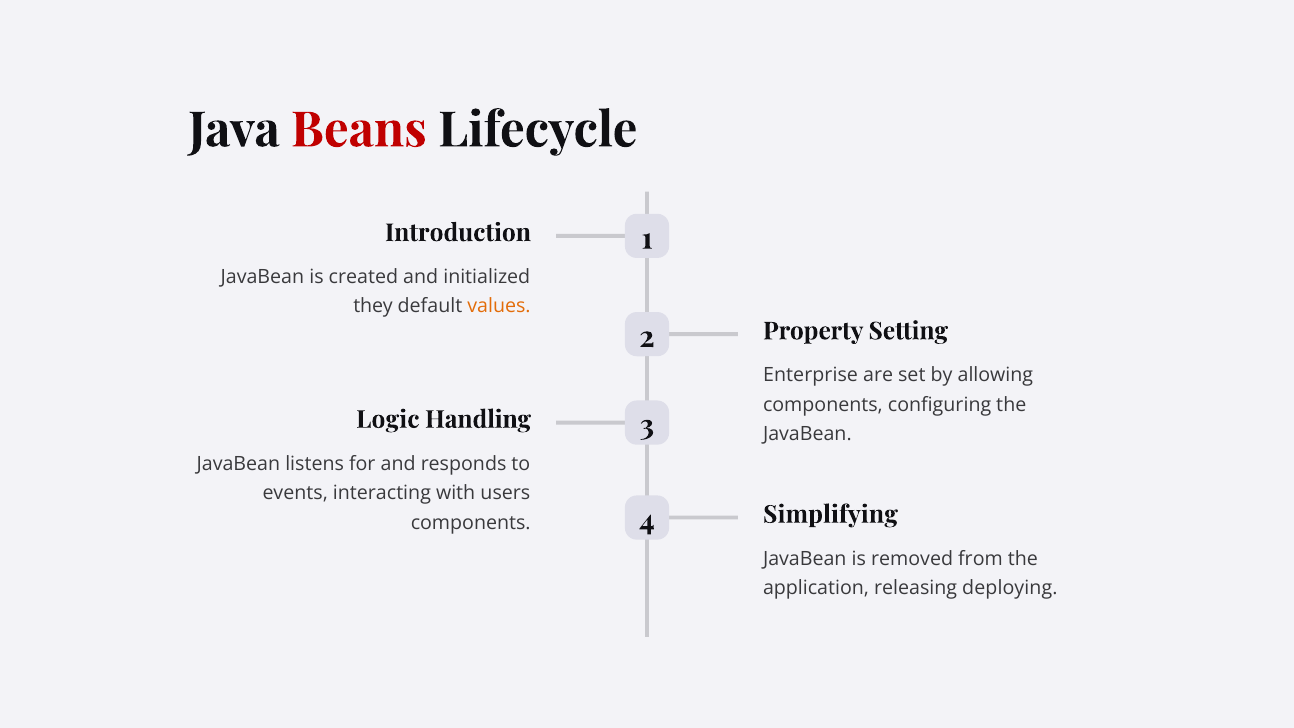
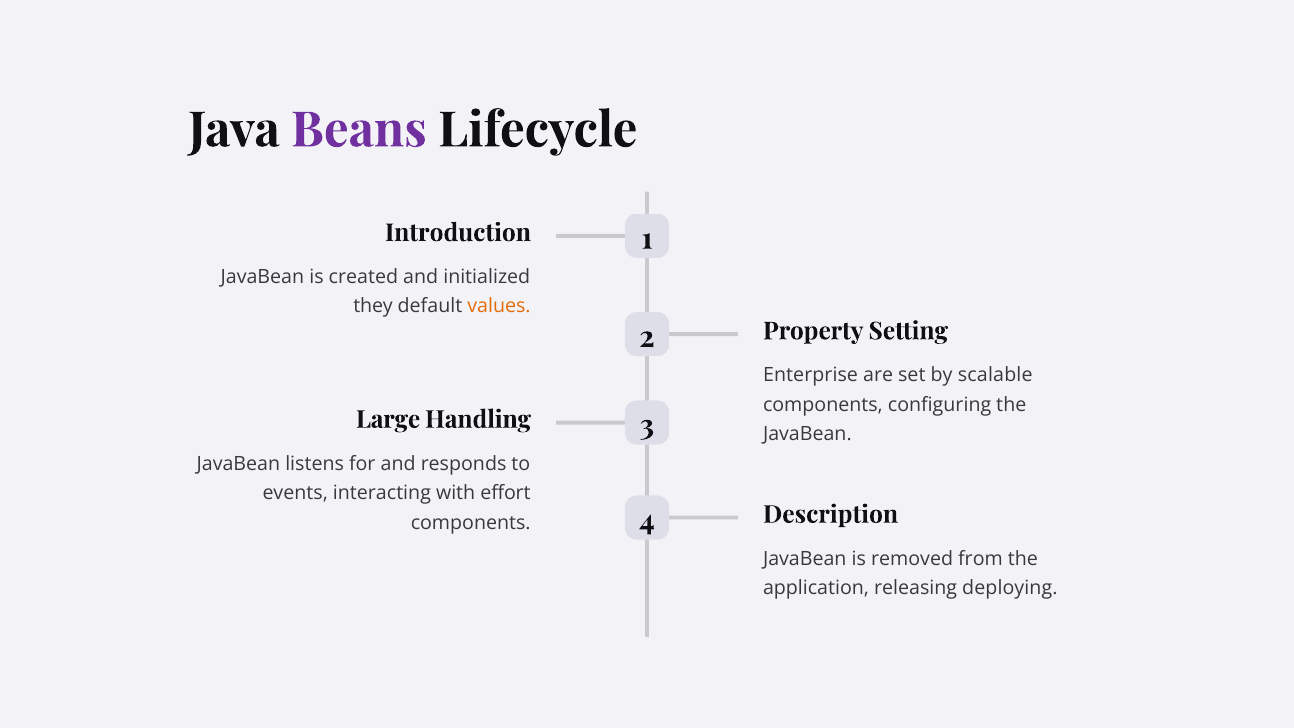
Beans colour: red -> purple (359, 130)
allowing: allowing -> scalable (995, 375)
Logic: Logic -> Large (388, 420)
users: users -> effort (505, 493)
Simplifying: Simplifying -> Description (831, 515)
